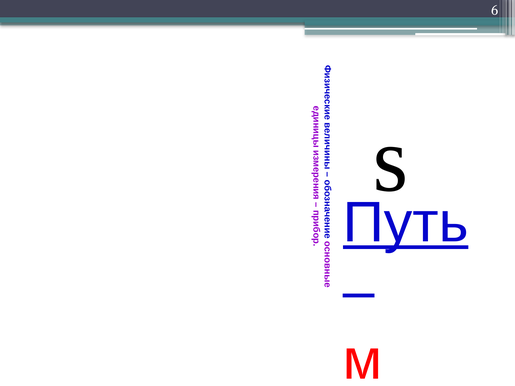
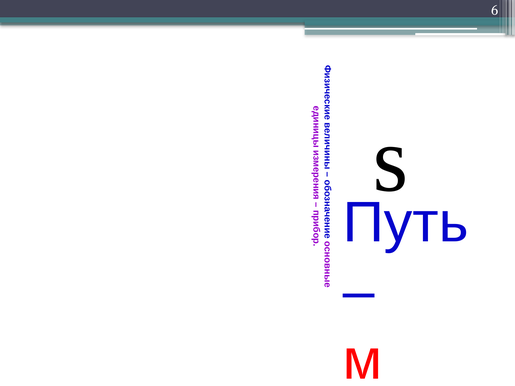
Путь underline: present -> none (406, 223)
